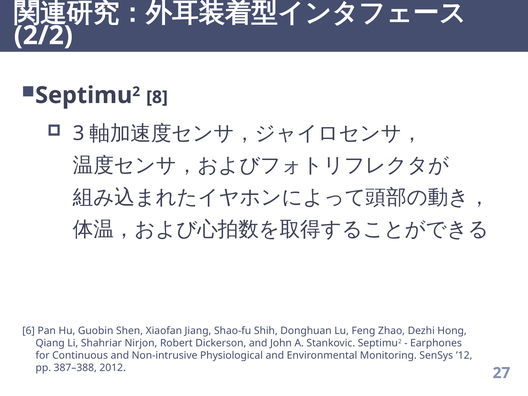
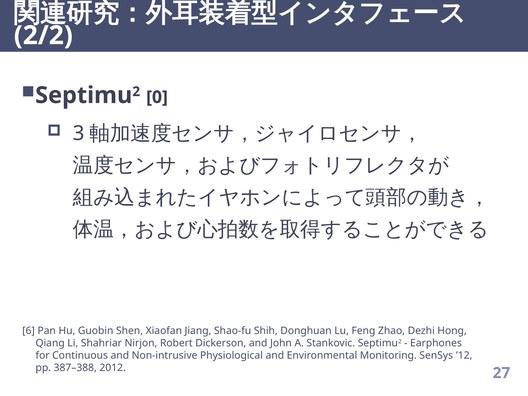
8: 8 -> 0 (157, 97)
